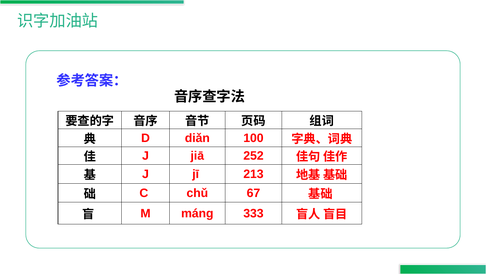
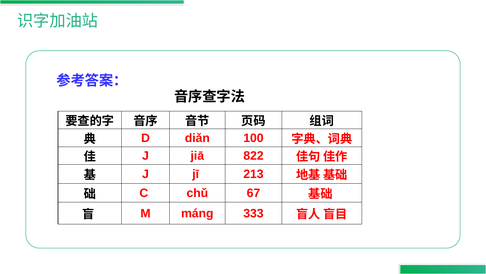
252: 252 -> 822 (253, 155)
